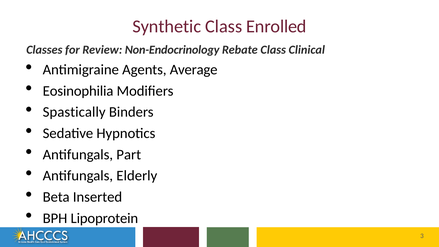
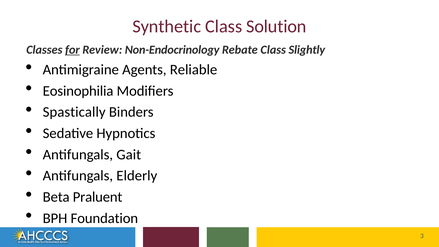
Enrolled: Enrolled -> Solution (276, 27)
for underline: none -> present (72, 50)
Clinical: Clinical -> Slightly (307, 50)
Average: Average -> Reliable (194, 70)
Part: Part -> Gait (129, 154)
Inserted: Inserted -> Praluent (98, 197)
Lipoprotein: Lipoprotein -> Foundation (104, 218)
